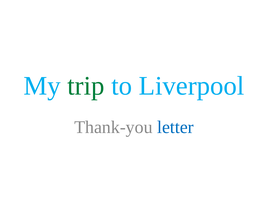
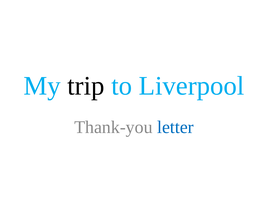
trip colour: green -> black (86, 86)
